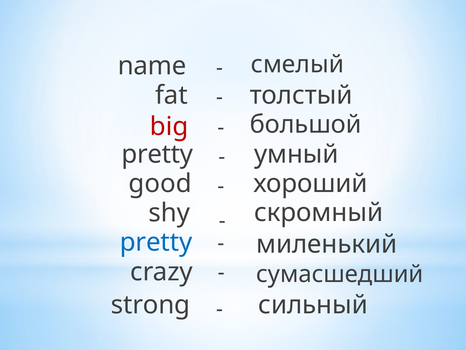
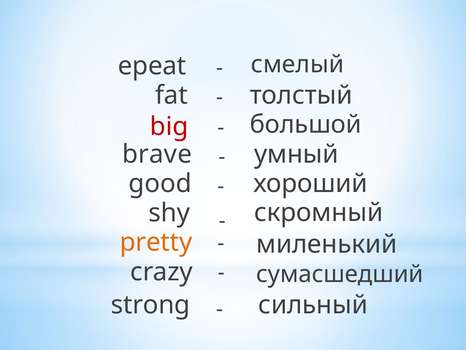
name: name -> epeat (152, 66)
pretty: pretty -> brave (157, 154)
pretty colour: blue -> orange (156, 242)
